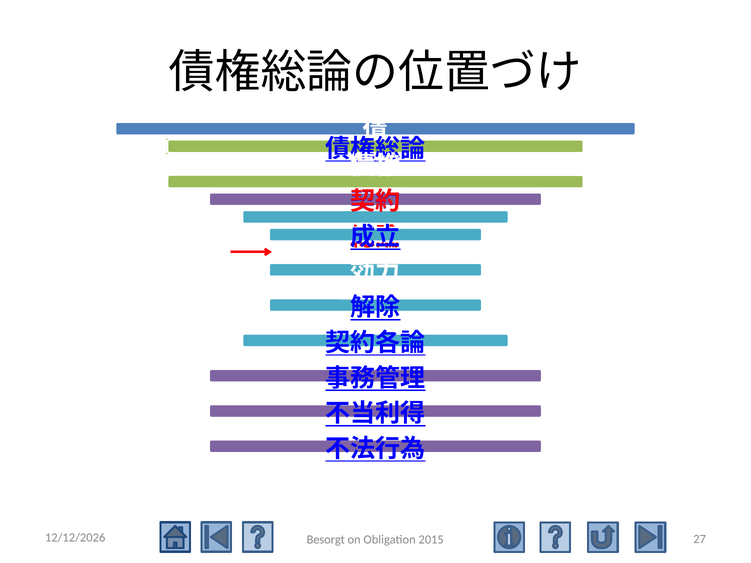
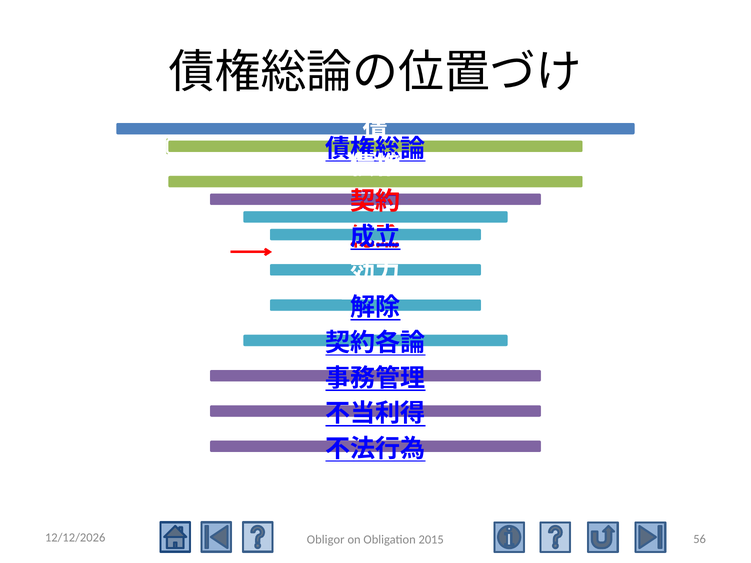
Besorgt: Besorgt -> Obligor (326, 540)
27: 27 -> 56 (700, 539)
